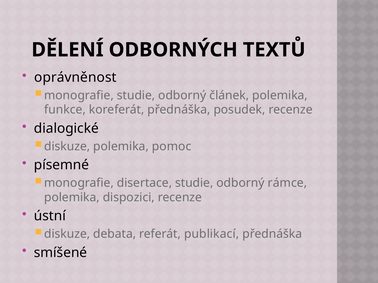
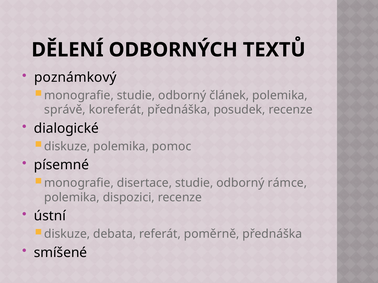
oprávněnost: oprávněnost -> poznámkový (75, 78)
funkce: funkce -> správě (65, 110)
publikací: publikací -> poměrně (212, 234)
